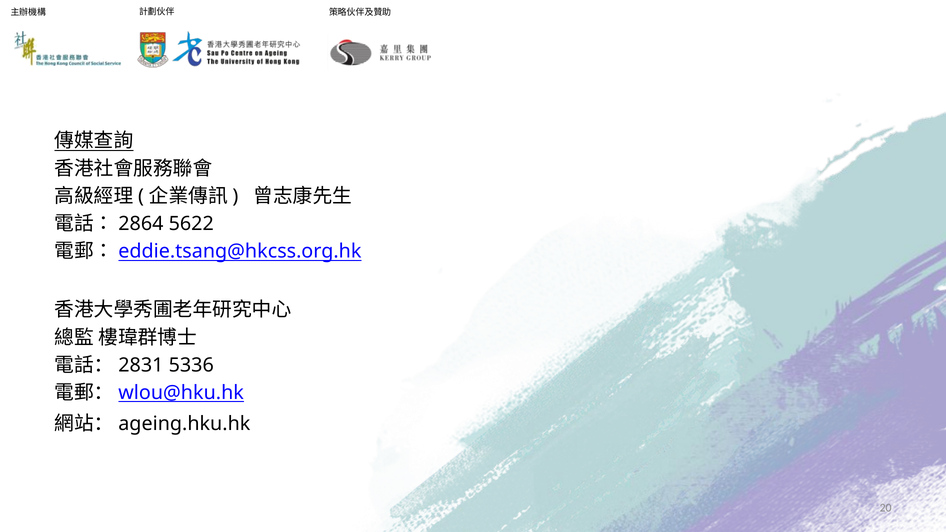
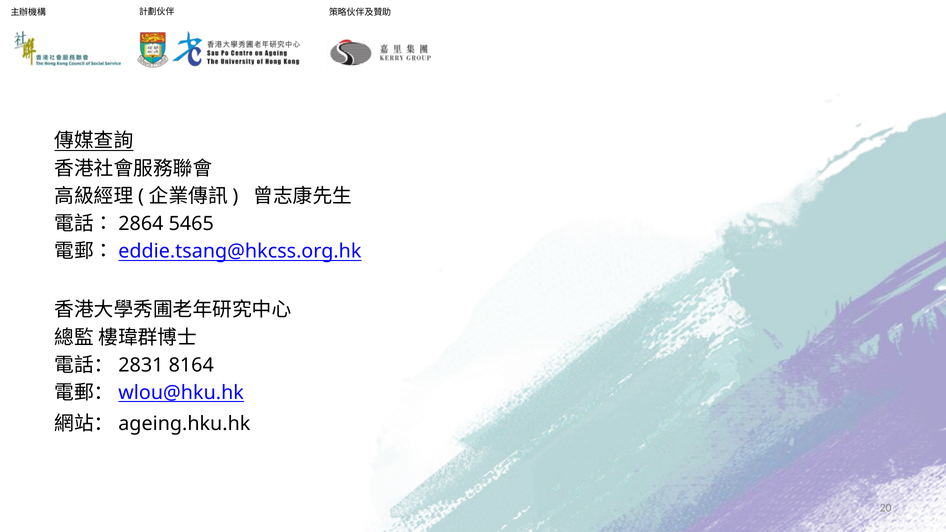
5622: 5622 -> 5465 (191, 224)
5336: 5336 -> 8164 (191, 365)
